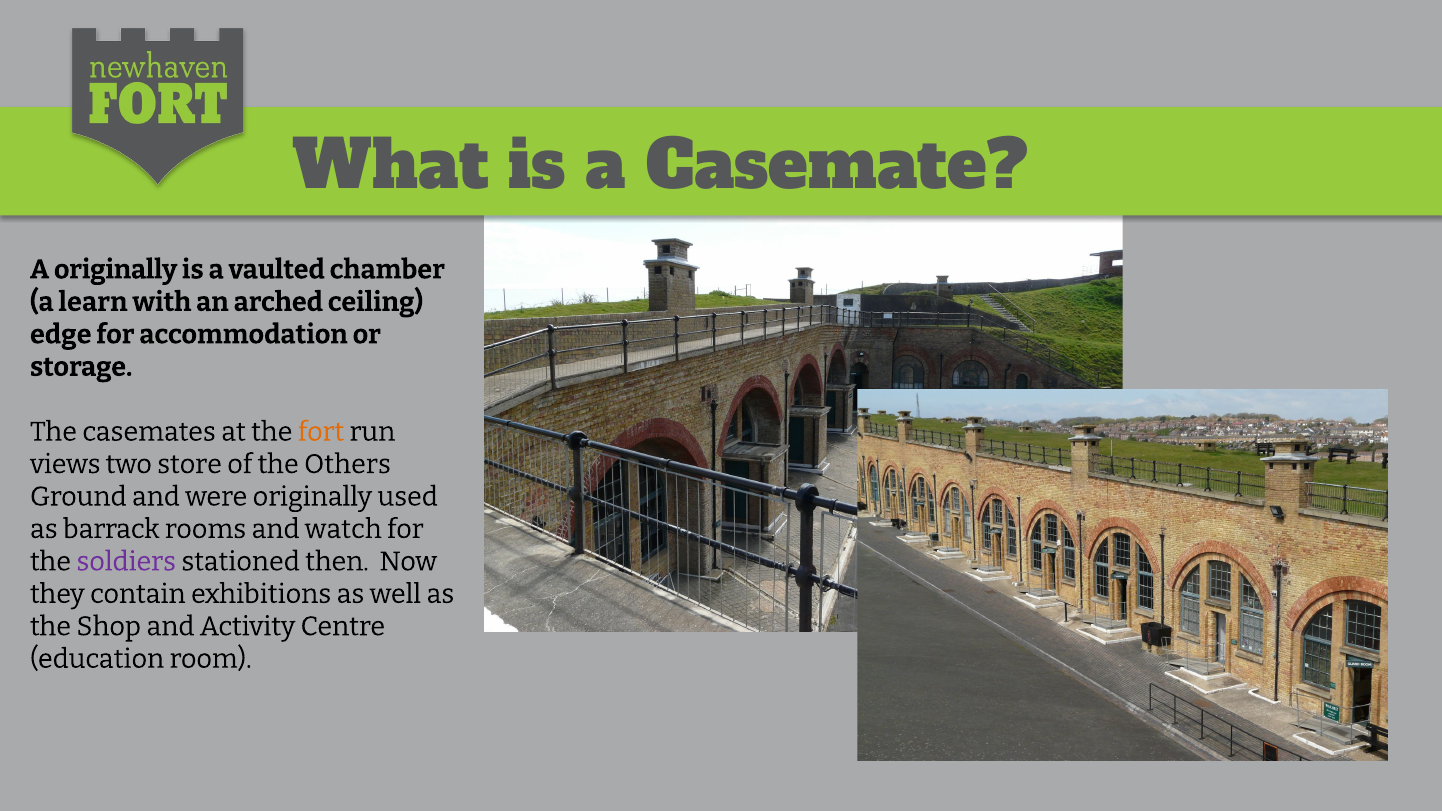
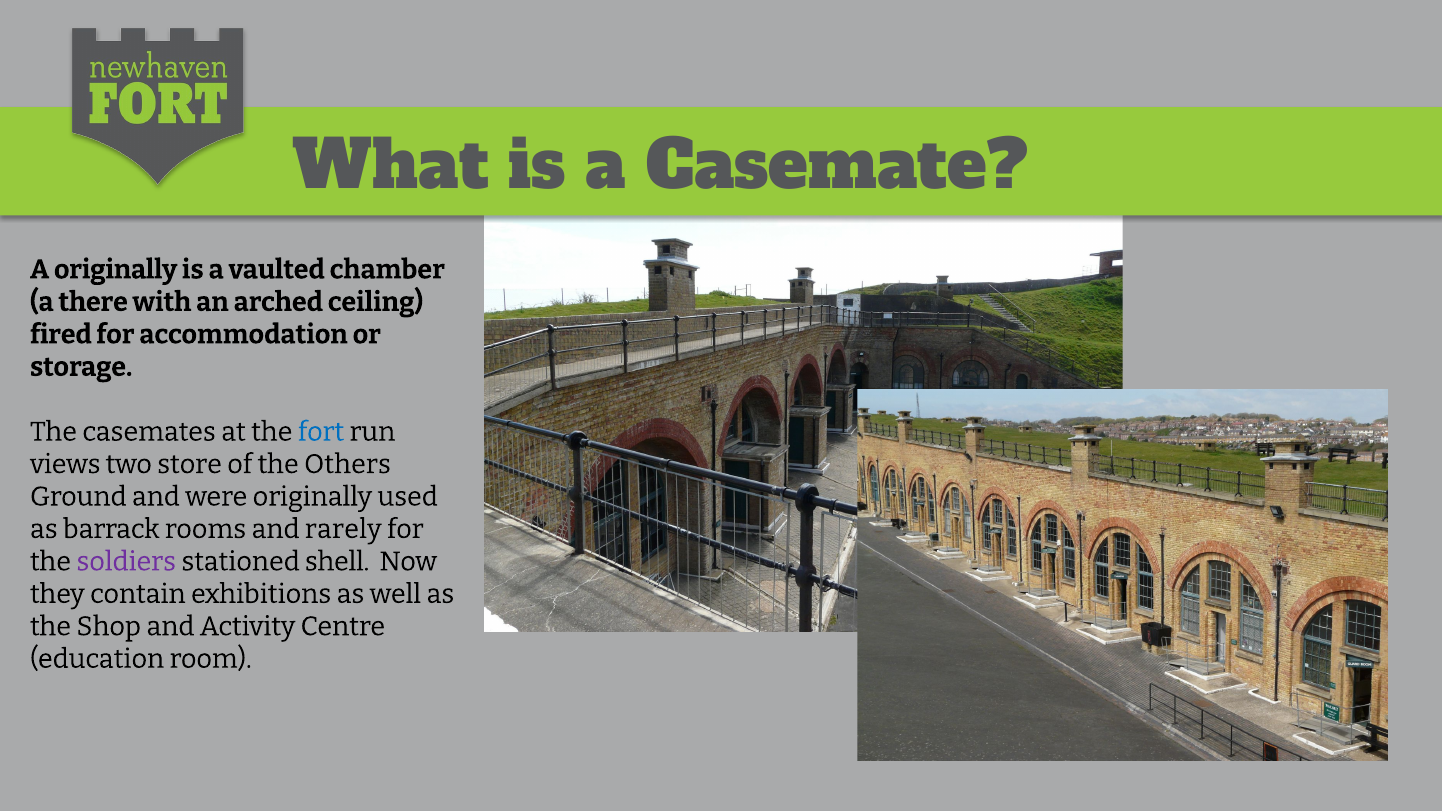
learn: learn -> there (93, 302)
edge: edge -> fired (61, 334)
fort colour: orange -> blue (321, 432)
watch: watch -> rarely (343, 529)
then: then -> shell (337, 562)
